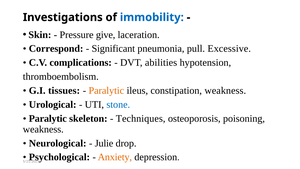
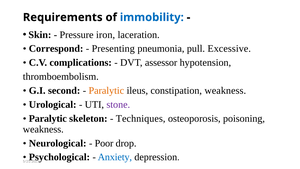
Investigations: Investigations -> Requirements (63, 17)
give: give -> iron (106, 35)
Significant: Significant -> Presenting (113, 49)
abilities: abilities -> assessor (161, 63)
tissues: tissues -> second (64, 90)
stone colour: blue -> purple (118, 104)
Julie: Julie -> Poor (104, 143)
Anxiety colour: orange -> blue (115, 157)
